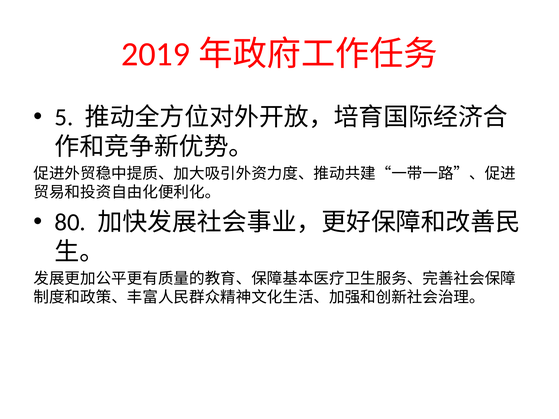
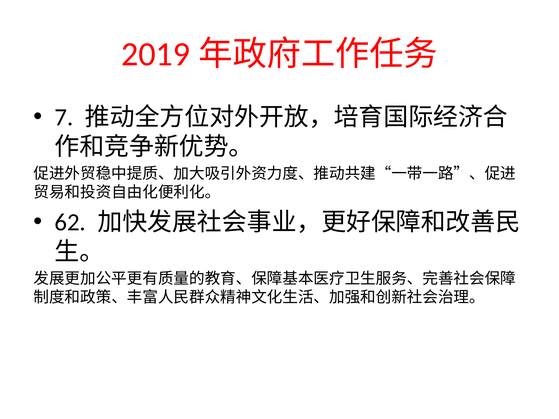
5: 5 -> 7 (64, 117)
80: 80 -> 62 (70, 222)
